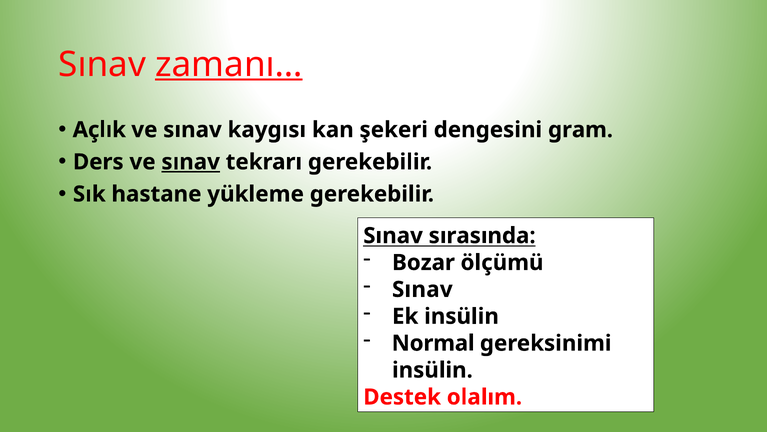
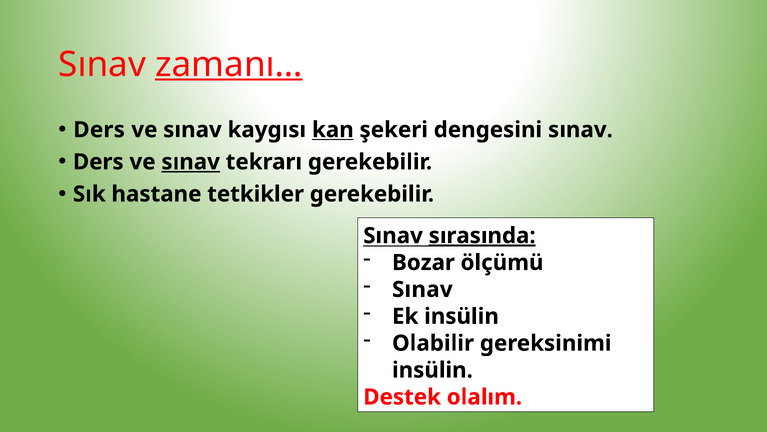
Açlık: Açlık -> Ders (99, 130)
kan underline: none -> present (333, 130)
dengesini gram: gram -> sınav (580, 130)
yükleme: yükleme -> tetkikler (256, 194)
sırasında underline: none -> present (482, 235)
Normal: Normal -> Olabilir (433, 343)
